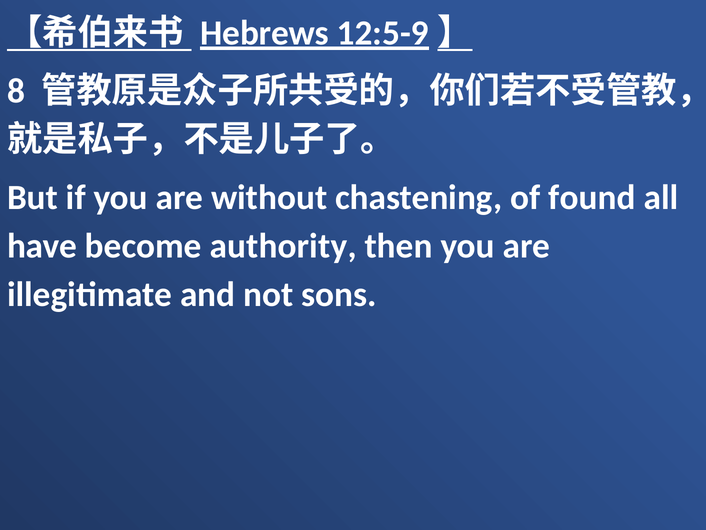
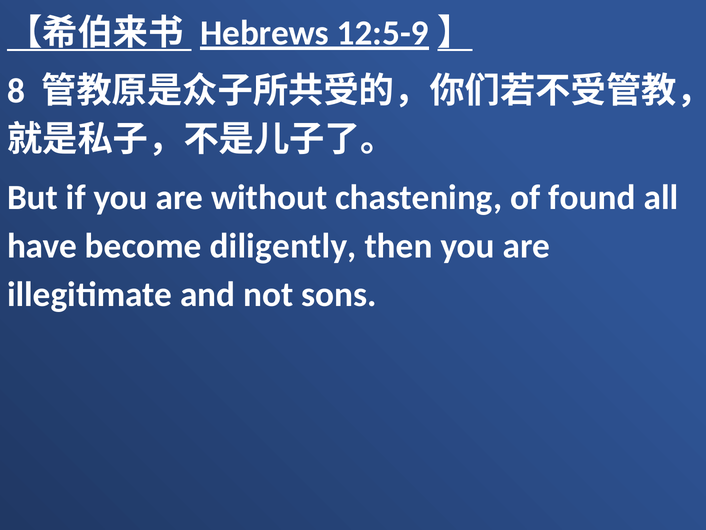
authority: authority -> diligently (283, 246)
